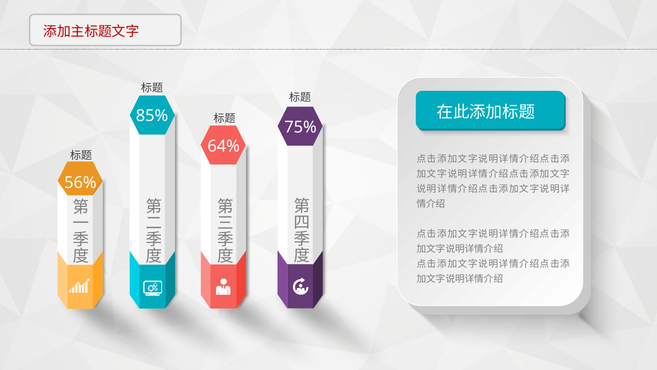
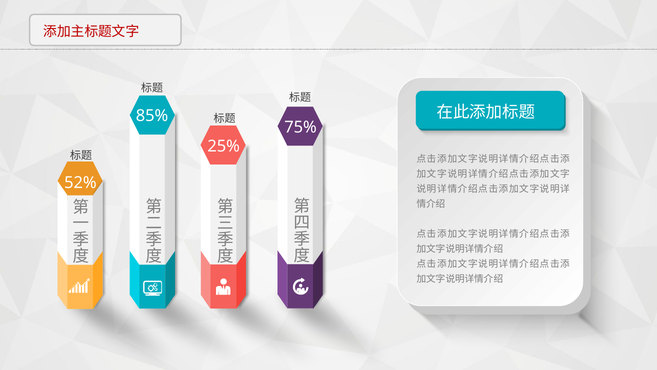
64%: 64% -> 25% (224, 146)
56%: 56% -> 52% (80, 182)
